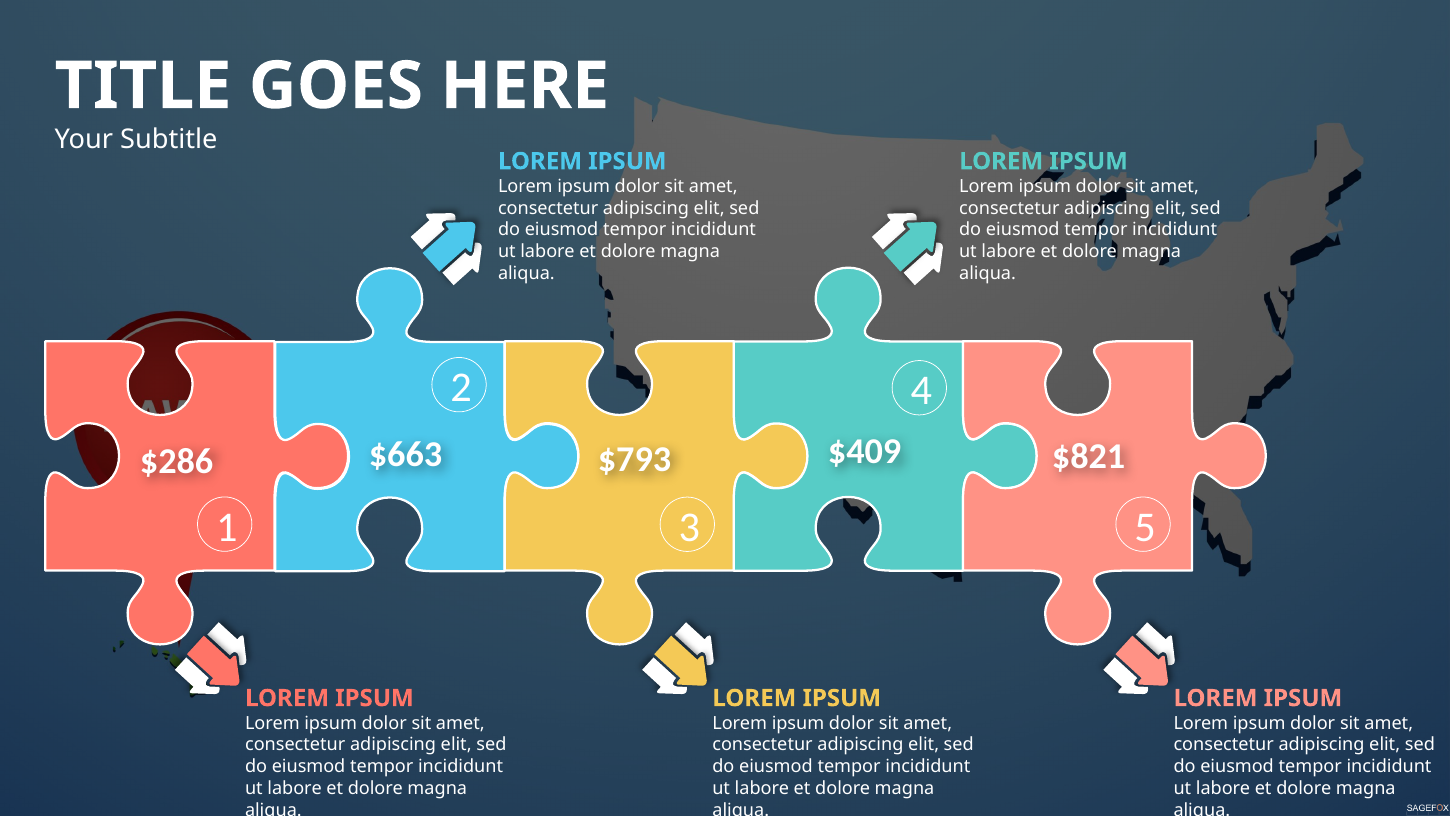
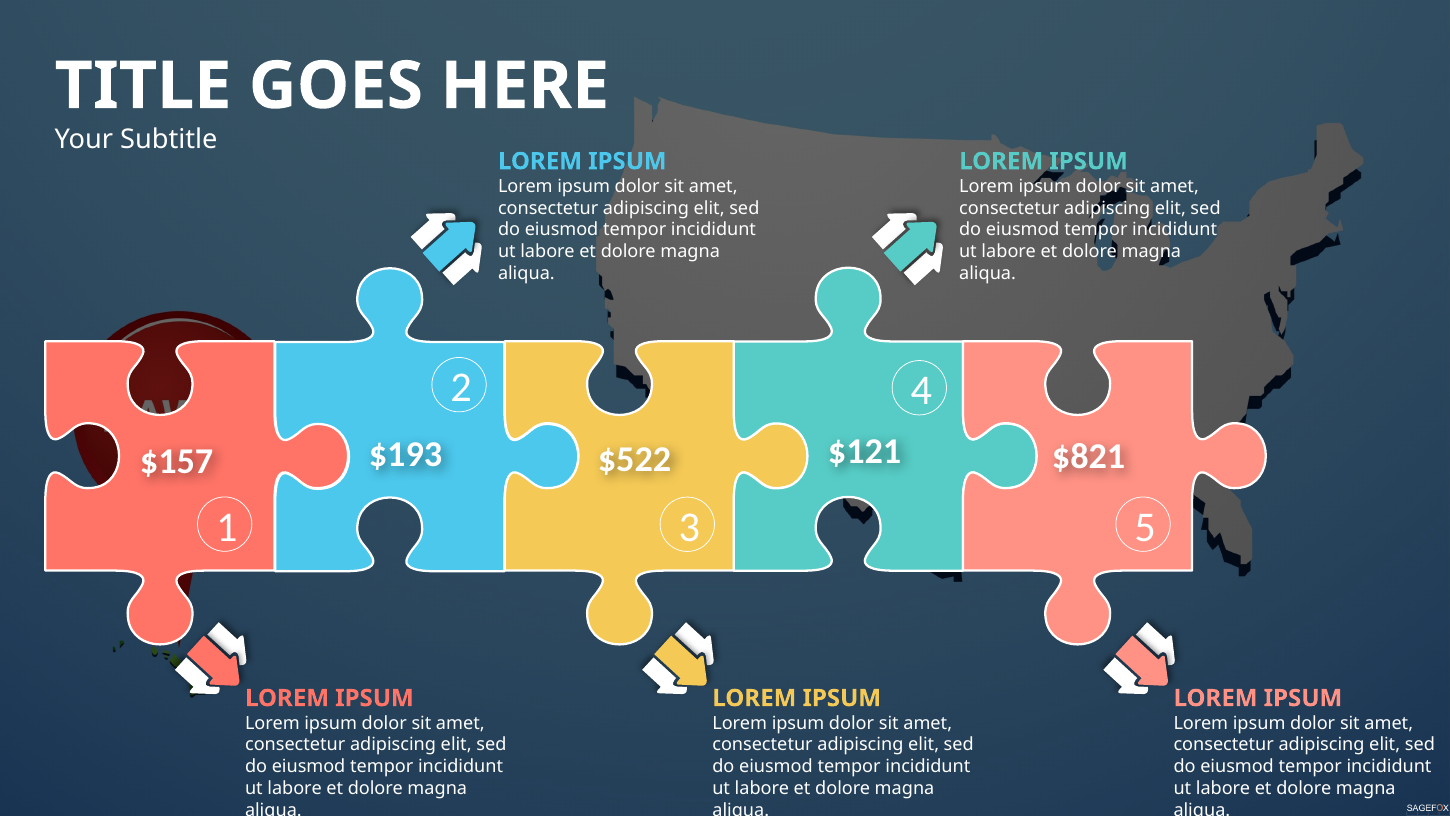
$409: $409 -> $121 (865, 451)
$663: $663 -> $193 (406, 455)
$793: $793 -> $522 (635, 460)
$286: $286 -> $157 (177, 461)
